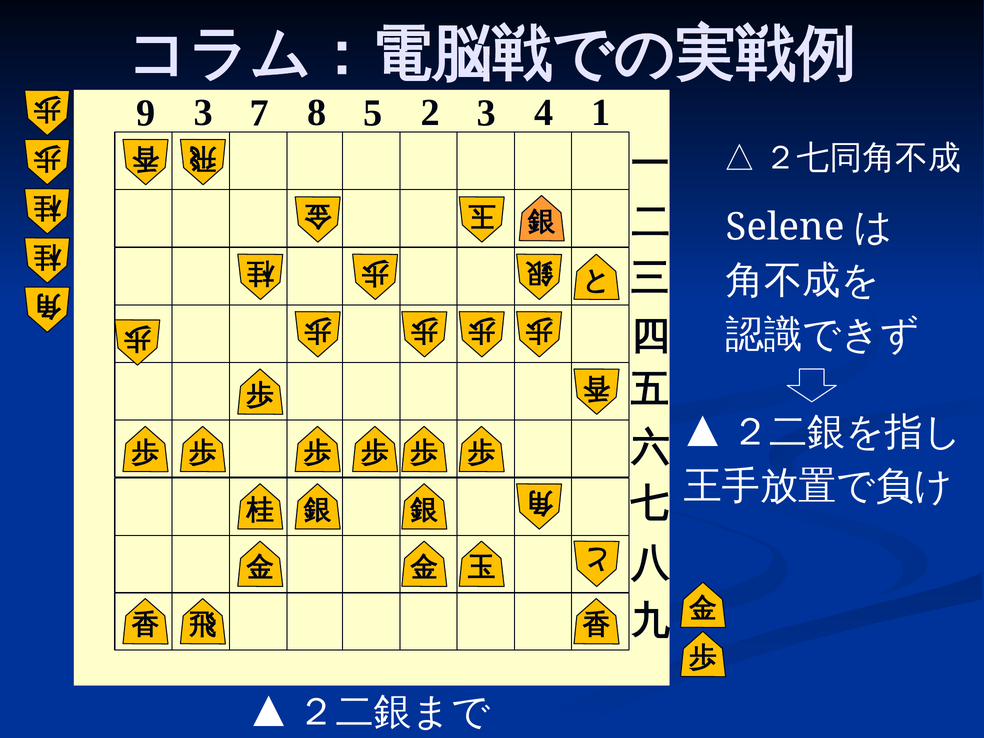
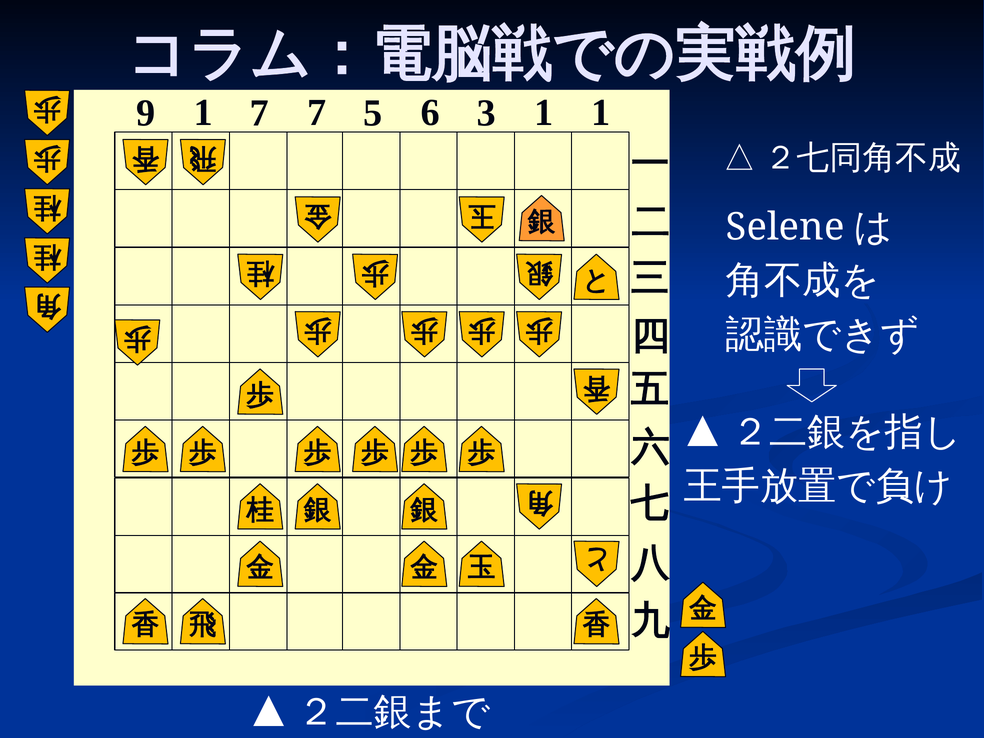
9 3: 3 -> 1 (203, 112)
7 8: 8 -> 7 (317, 112)
2: 2 -> 6 (430, 112)
3 4: 4 -> 1 (544, 112)
